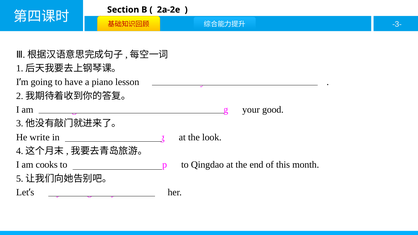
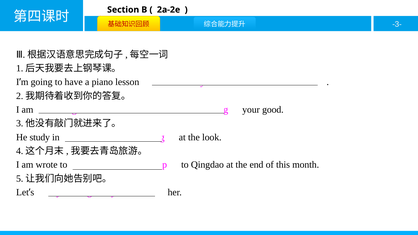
write: write -> study (40, 137)
cooks: cooks -> wrote (47, 165)
